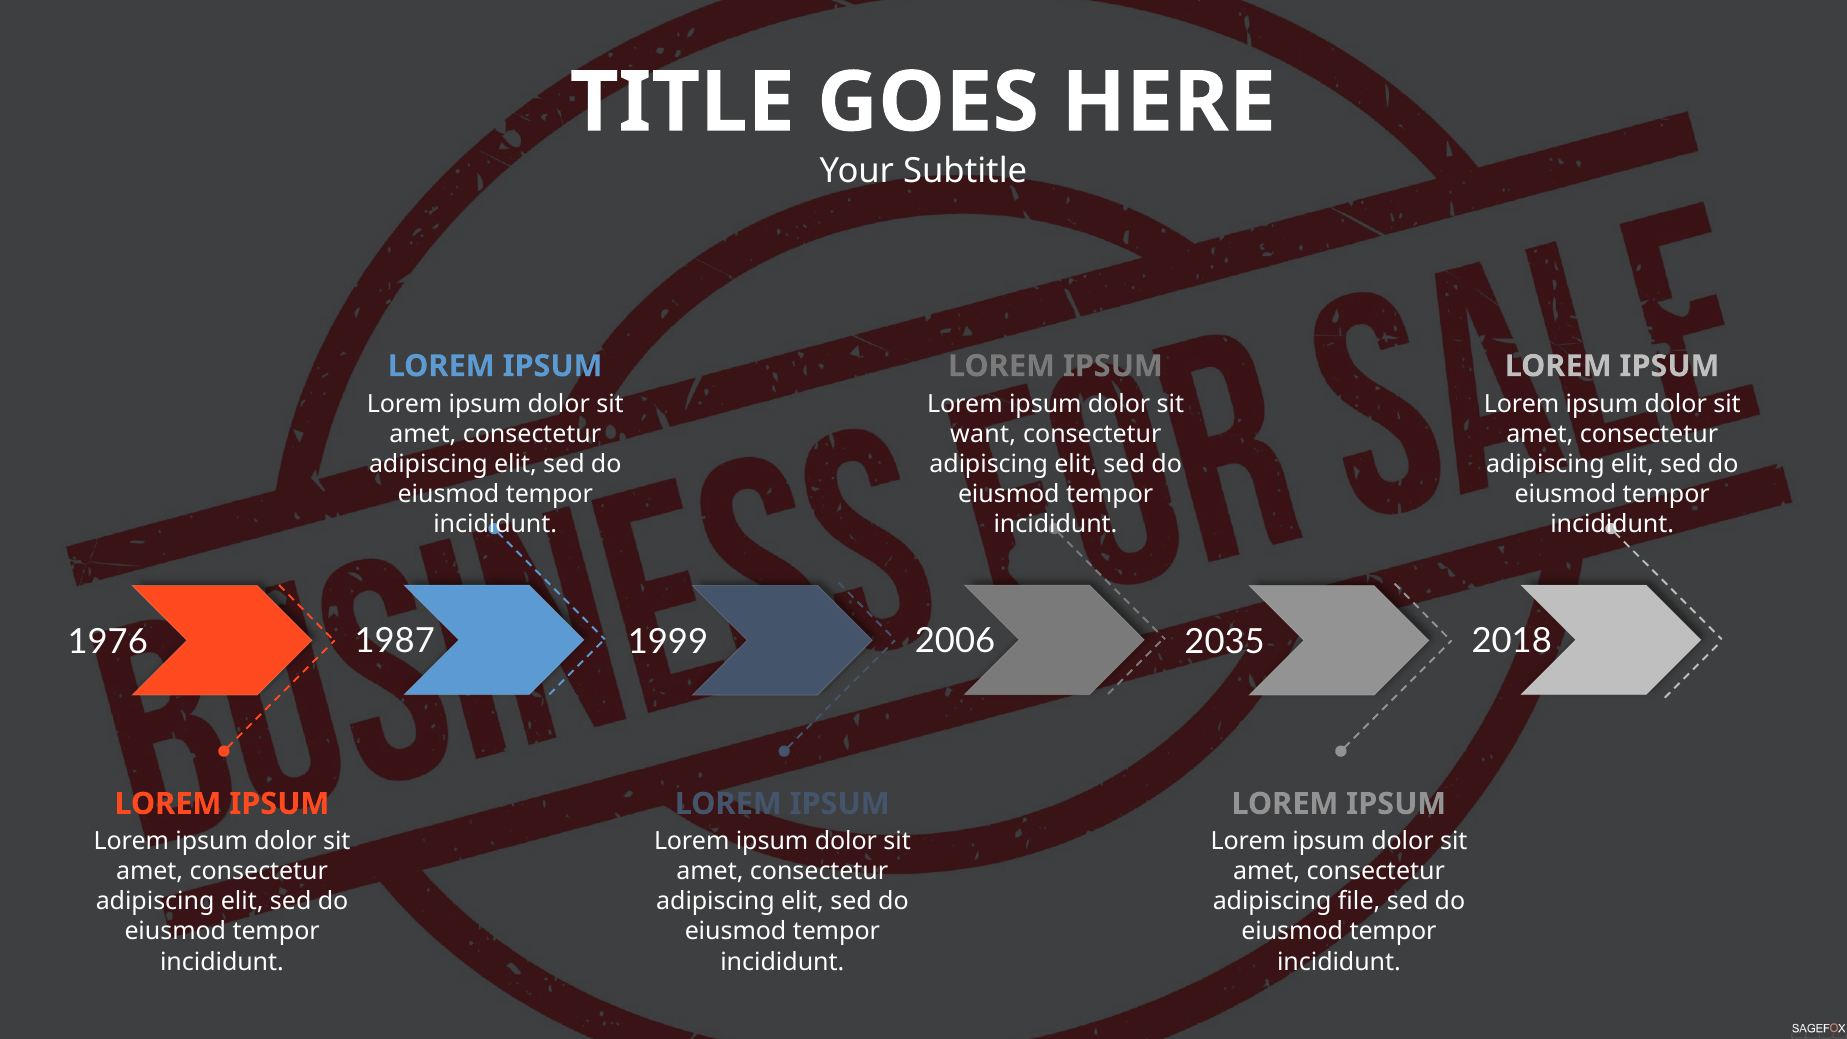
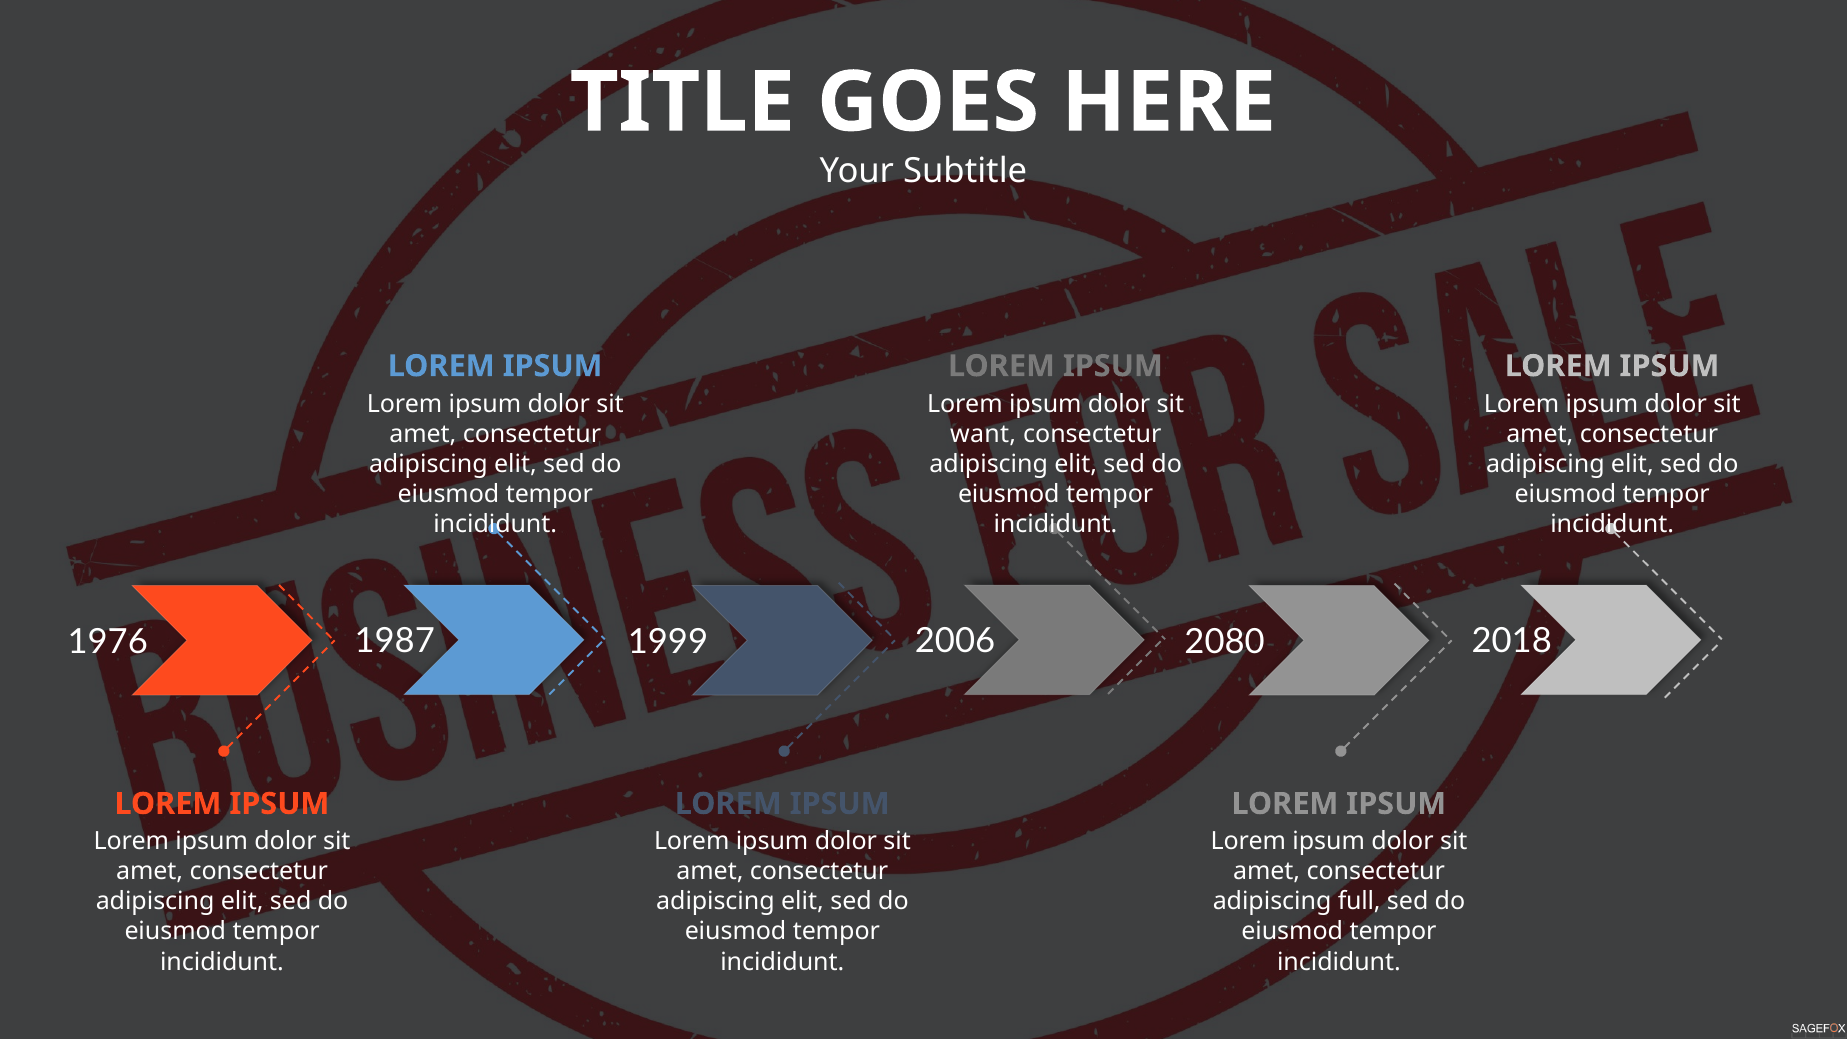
2035: 2035 -> 2080 (1225, 642)
file: file -> full (1359, 902)
